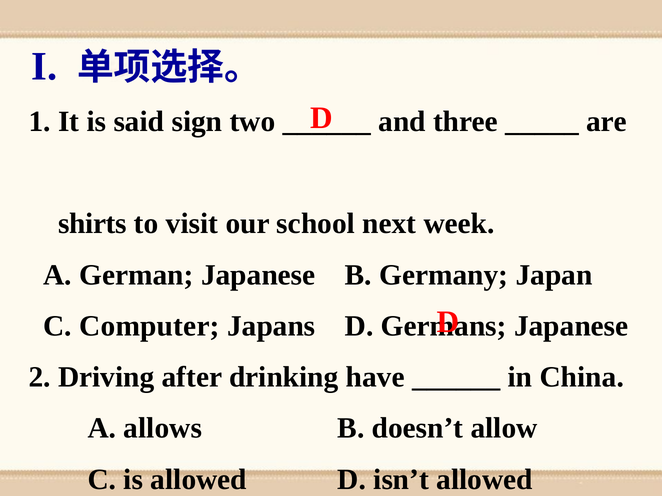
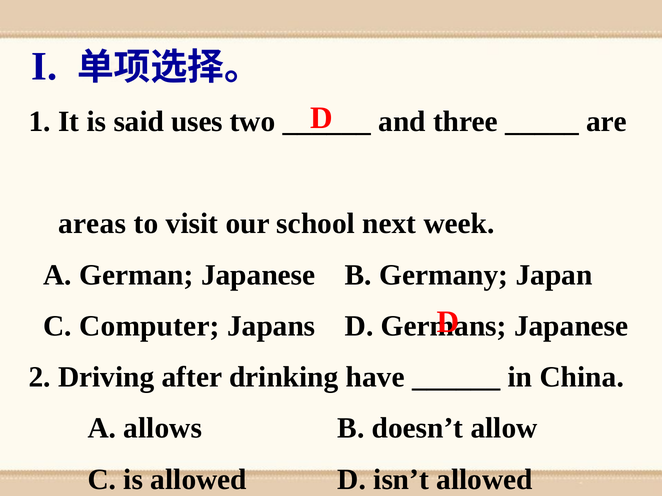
sign: sign -> uses (197, 122)
shirts: shirts -> areas (92, 224)
